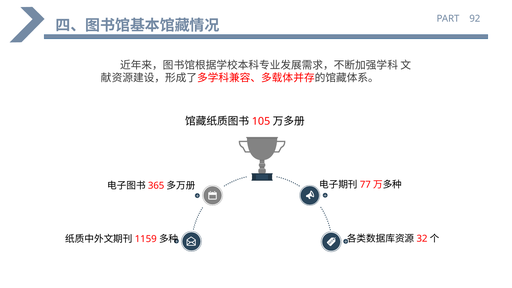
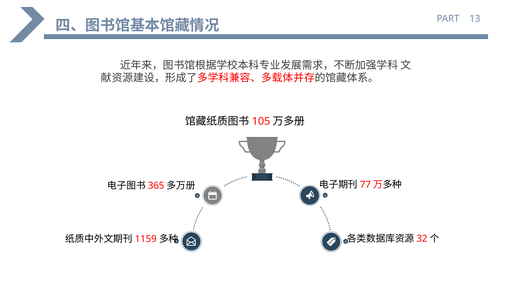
92: 92 -> 13 (475, 19)
